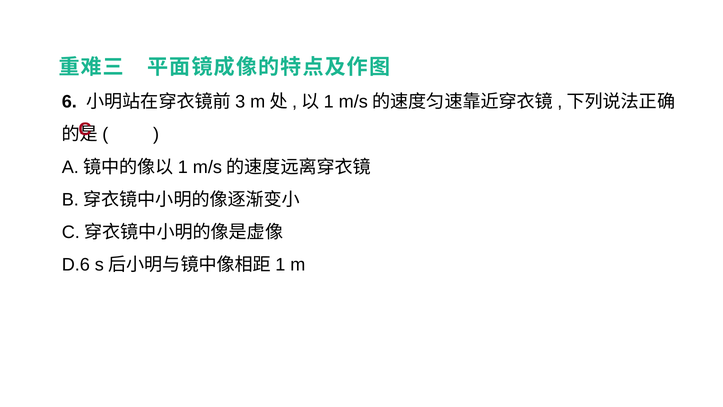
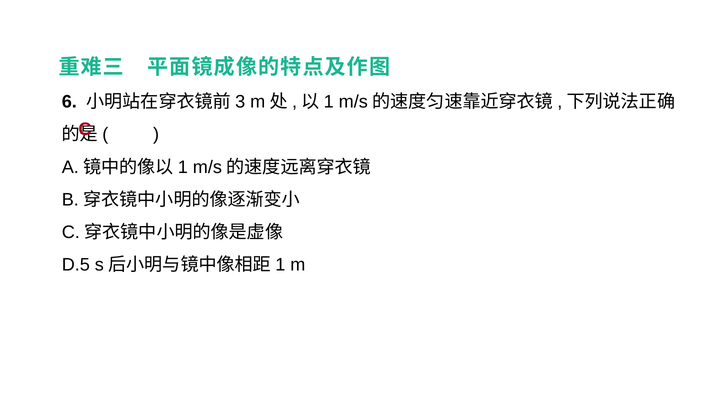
D.6: D.6 -> D.5 (76, 265)
